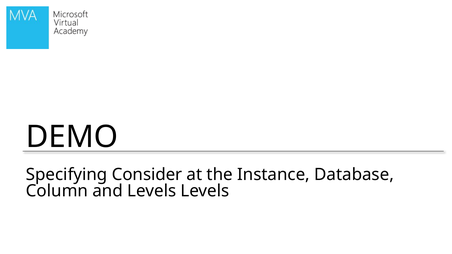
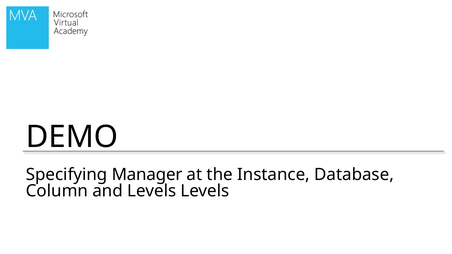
Consider: Consider -> Manager (147, 175)
